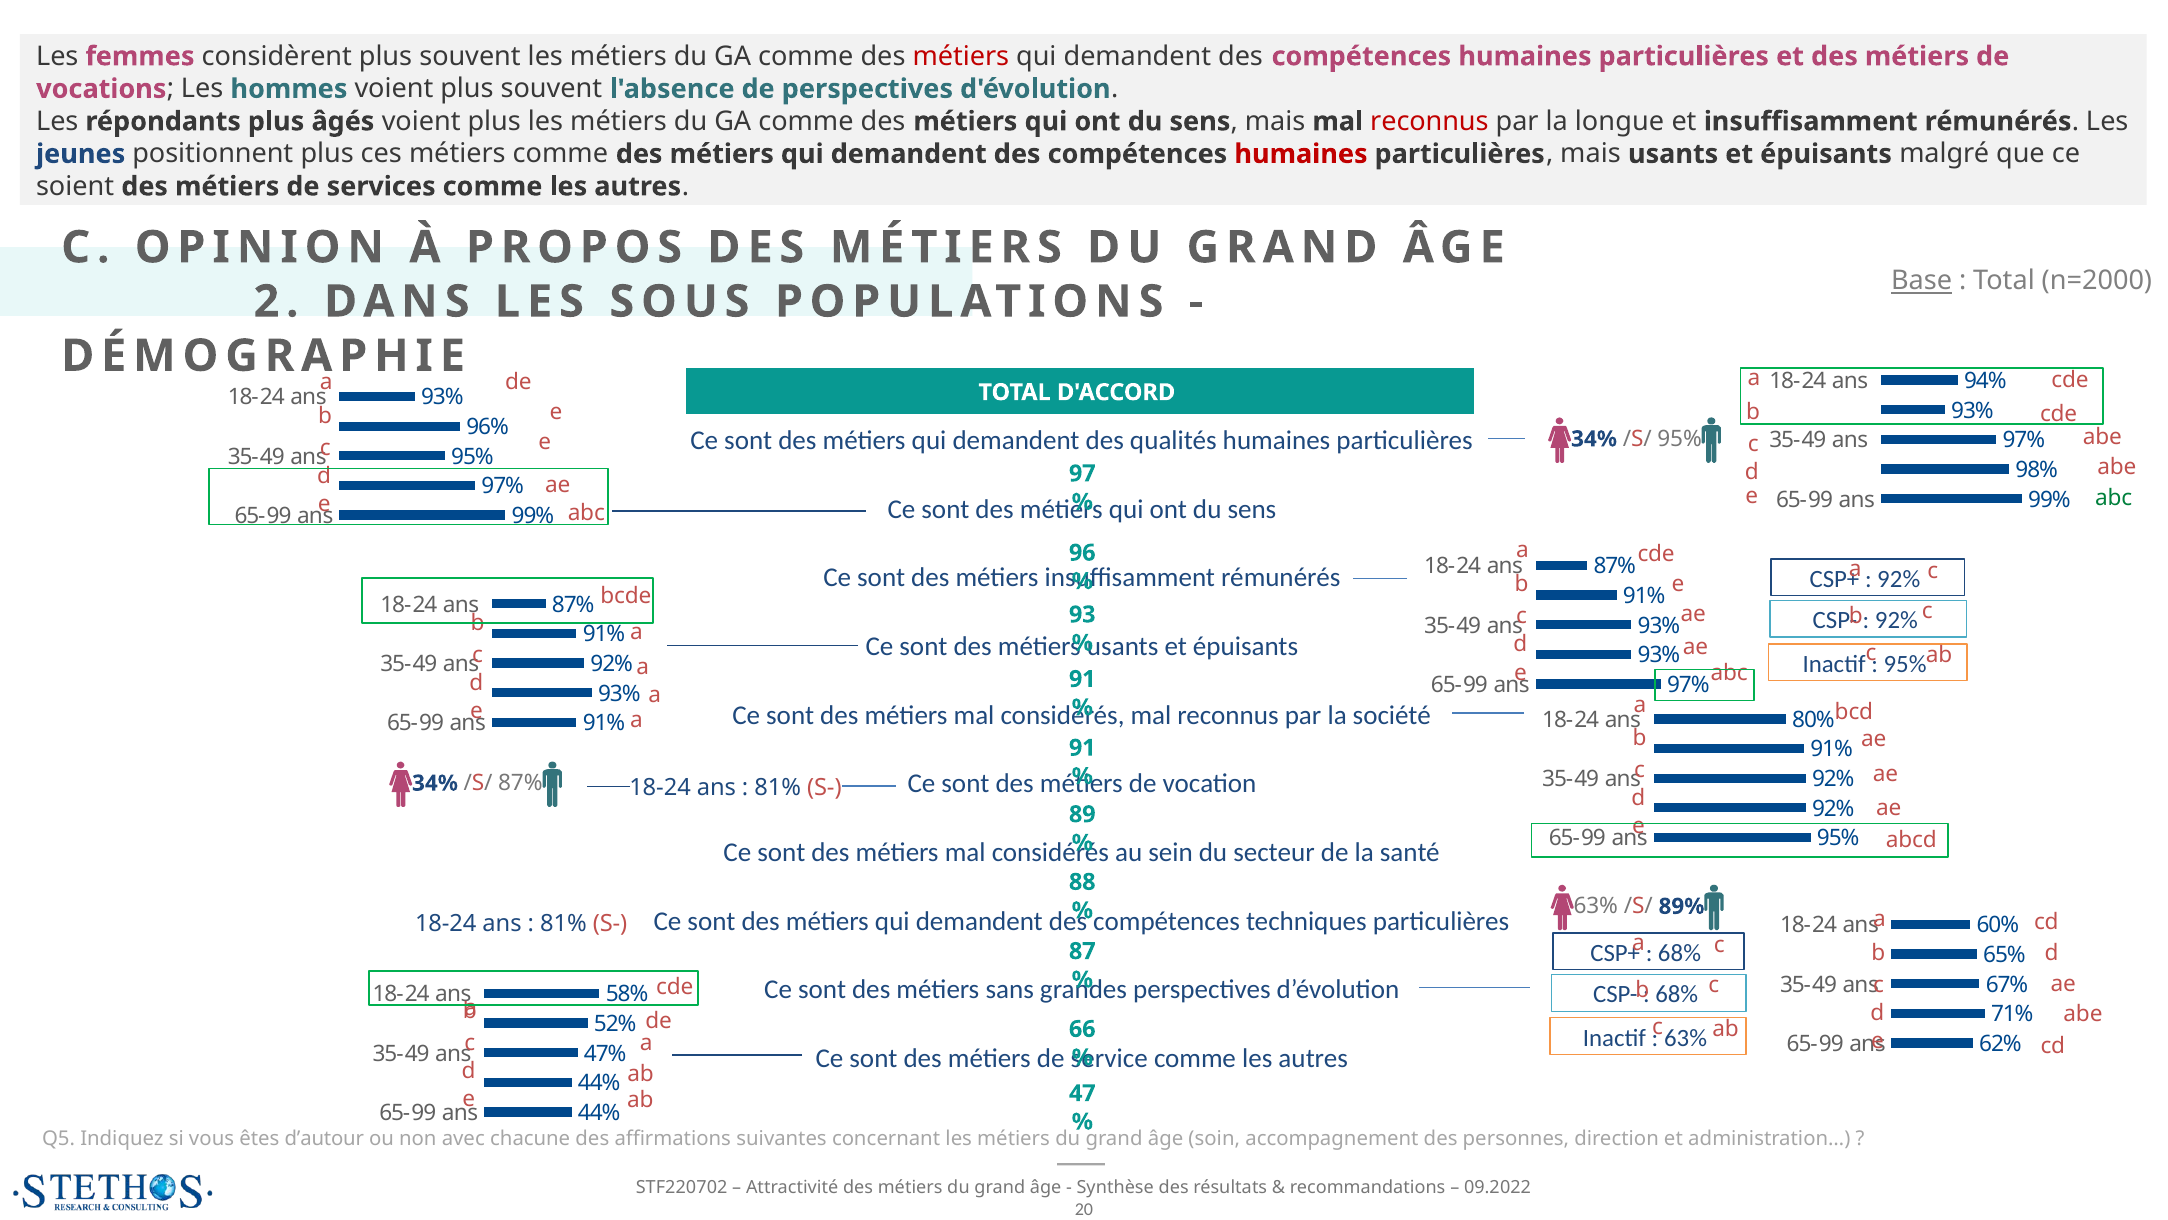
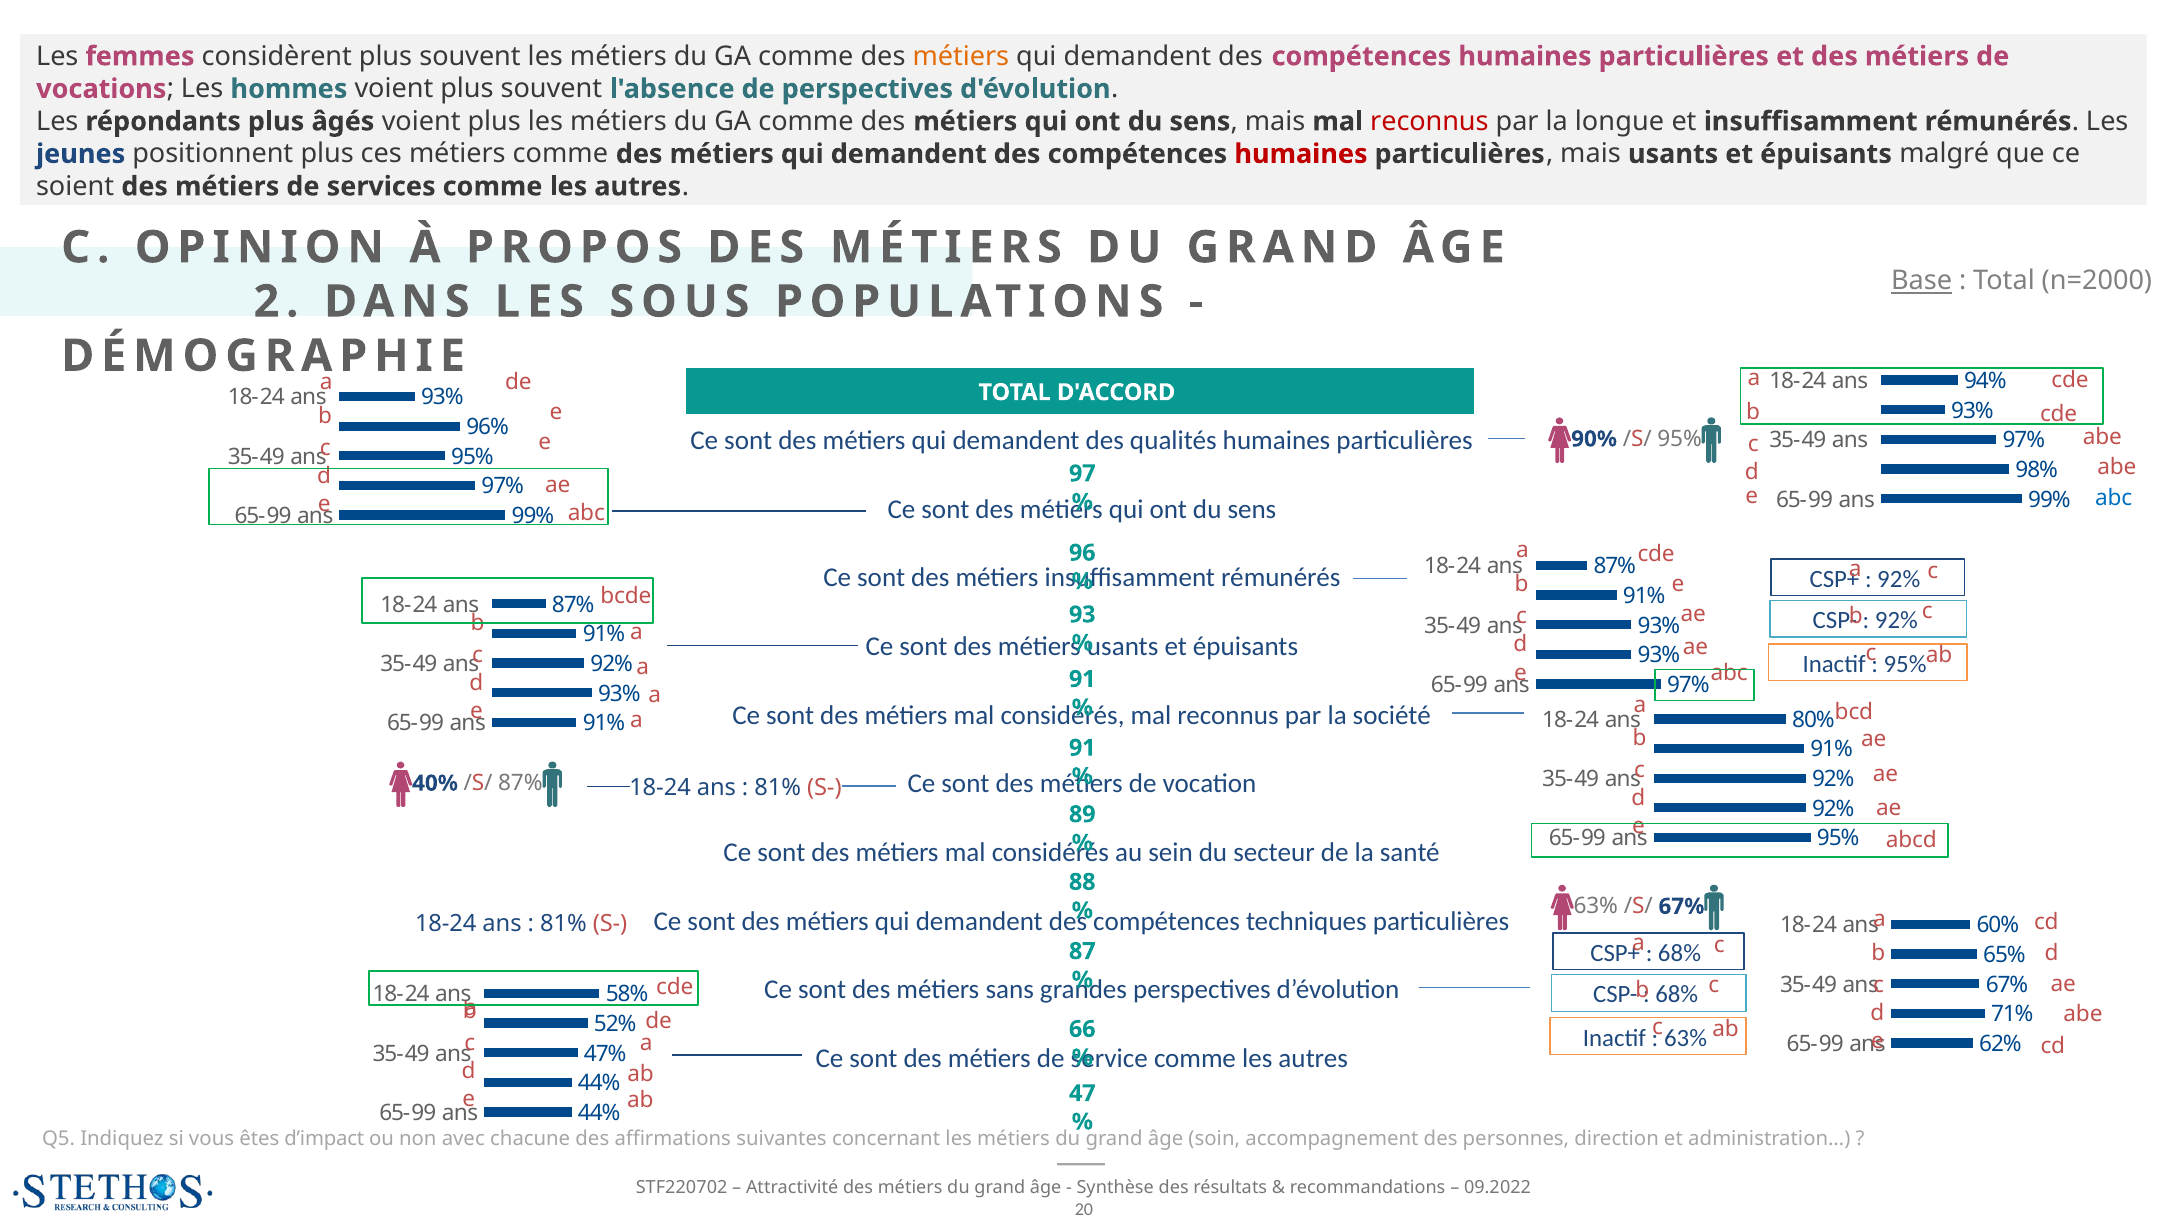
métiers colour: red -> orange (961, 56)
34%: 34% -> 90% (1594, 439)
abc colour: green -> blue (2114, 498)
34%: 34% -> 40% (435, 783)
/S/ 89%: 89% -> 67% (1681, 906)
d’autour: d’autour -> d’impact (324, 1138)
